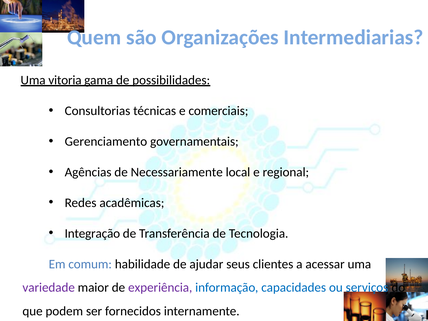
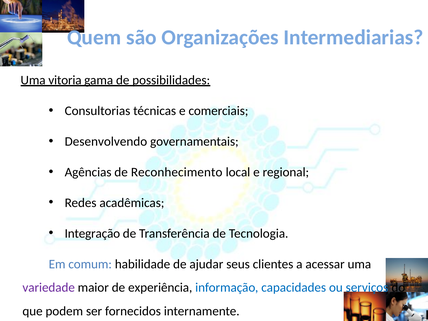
Gerenciamento: Gerenciamento -> Desenvolvendo (106, 141)
Necessariamente: Necessariamente -> Reconhecimento (177, 172)
experiência colour: purple -> black (160, 288)
